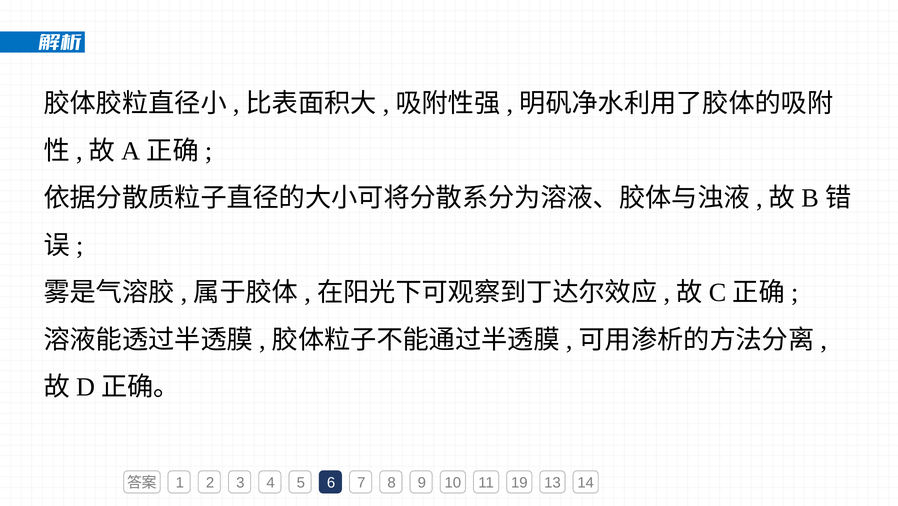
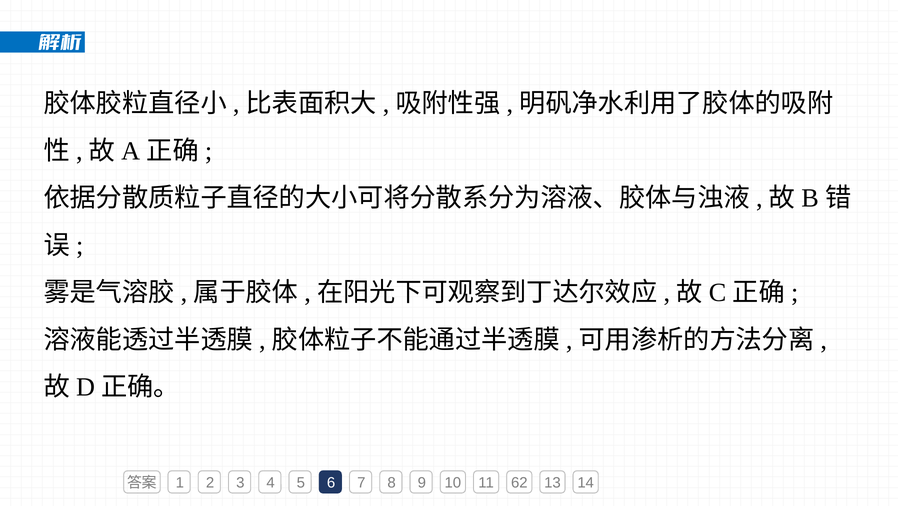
19: 19 -> 62 (519, 482)
